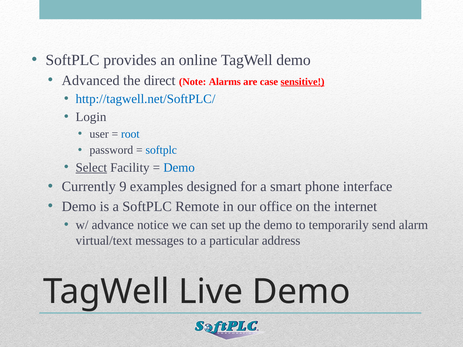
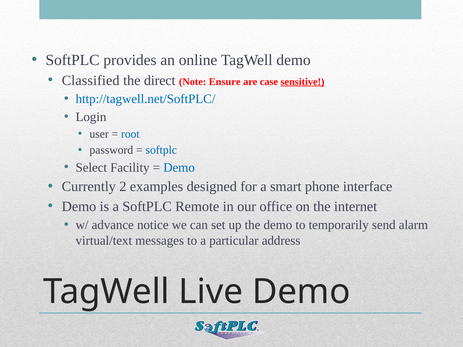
Advanced: Advanced -> Classified (91, 80)
Alarms: Alarms -> Ensure (225, 82)
Select underline: present -> none (91, 168)
9: 9 -> 2 (123, 187)
